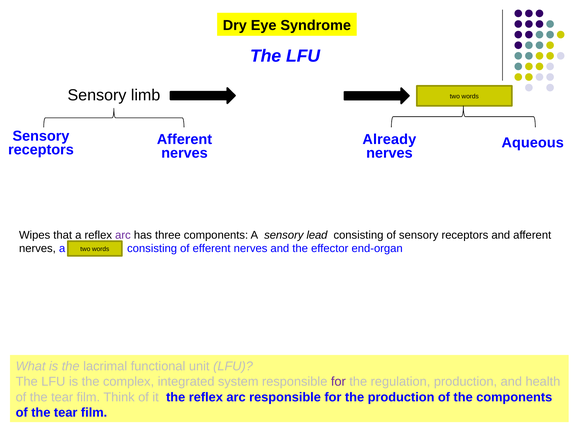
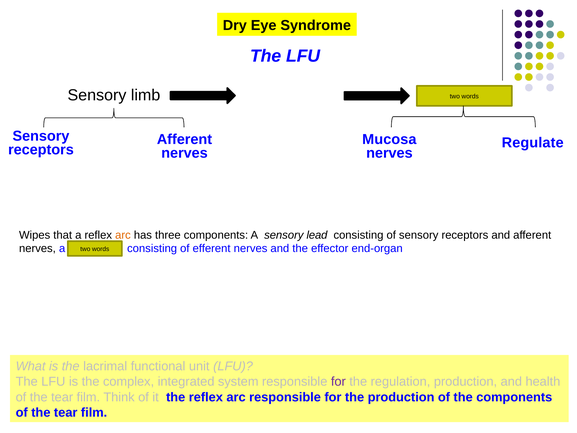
Already: Already -> Mucosa (389, 139)
Aqueous: Aqueous -> Regulate (533, 143)
arc colour: purple -> orange (123, 235)
